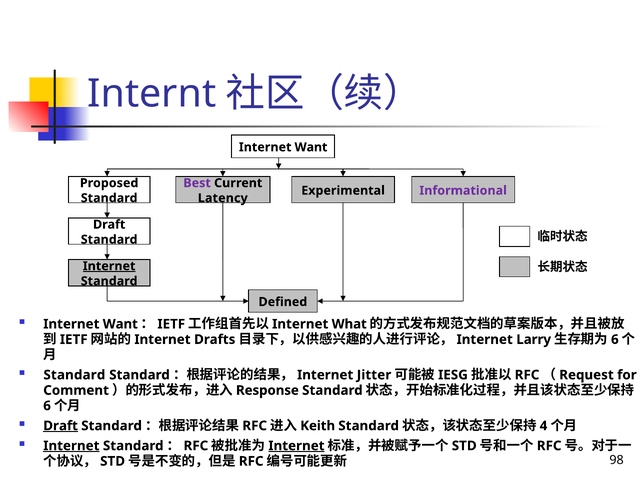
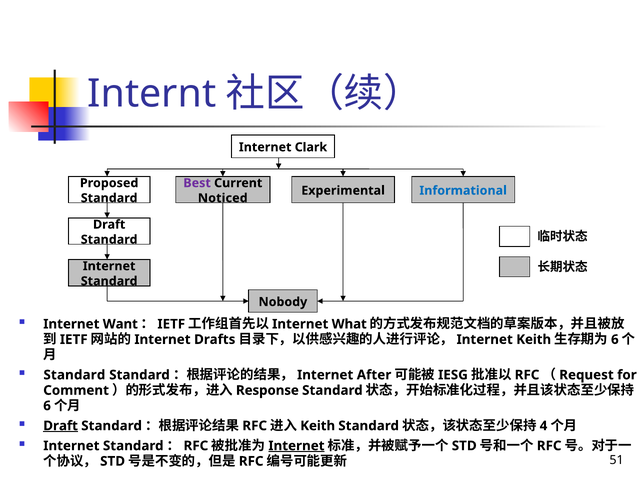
Want: Want -> Clark (311, 147)
Informational colour: purple -> blue (463, 191)
Latency: Latency -> Noticed (223, 198)
Internet underline: present -> none (109, 266)
Defined: Defined -> Nobody (283, 302)
Internet Larry: Larry -> Keith (534, 339)
Jitter: Jitter -> After (374, 375)
Internet underline: present -> none (71, 446)
98: 98 -> 51 (617, 460)
